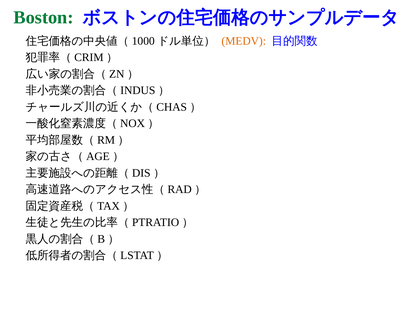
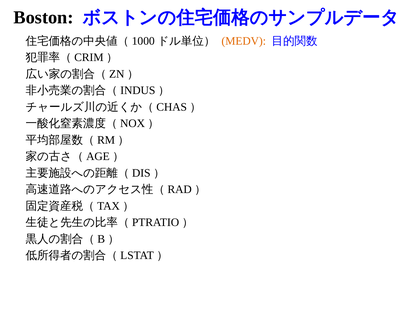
Boston colour: green -> black (44, 17)
